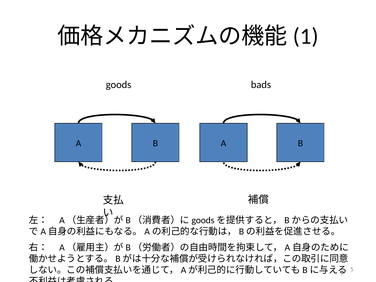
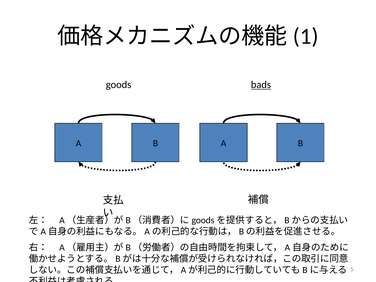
bads underline: none -> present (261, 85)
